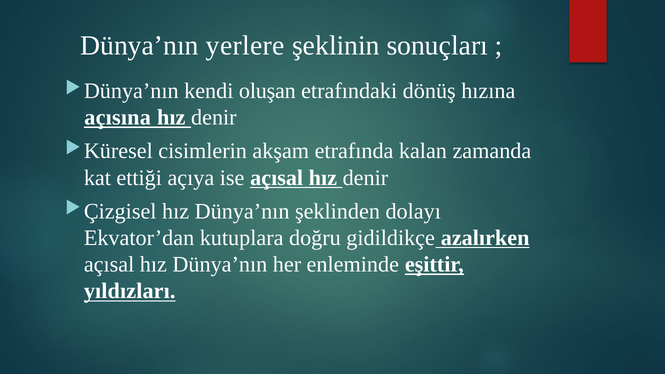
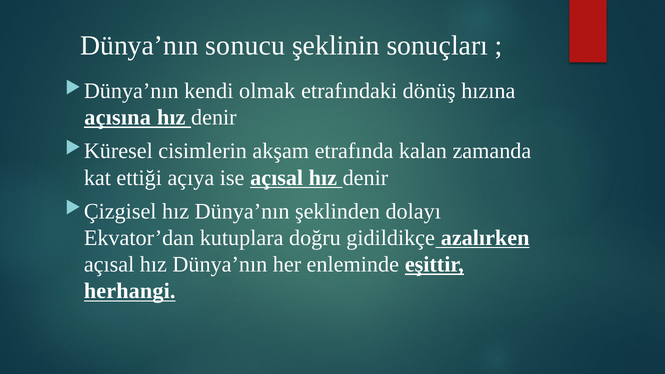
yerlere: yerlere -> sonucu (245, 46)
oluşan: oluşan -> olmak (267, 91)
yıldızları: yıldızları -> herhangi (130, 291)
